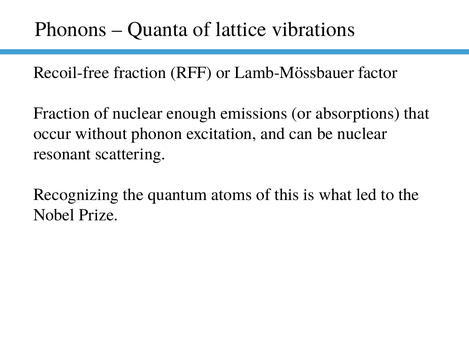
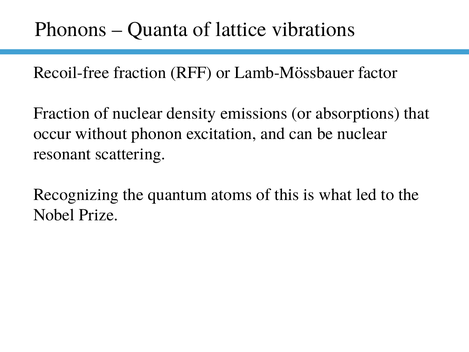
enough: enough -> density (191, 113)
